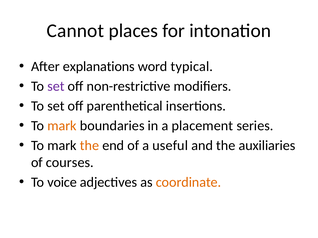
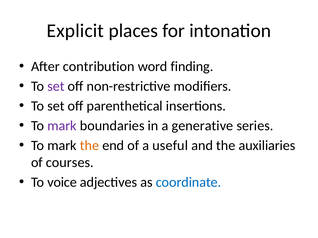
Cannot: Cannot -> Explicit (75, 31)
explanations: explanations -> contribution (99, 67)
typical: typical -> finding (192, 67)
mark colour: orange -> purple (62, 126)
placement: placement -> generative (202, 126)
coordinate colour: orange -> blue (189, 183)
